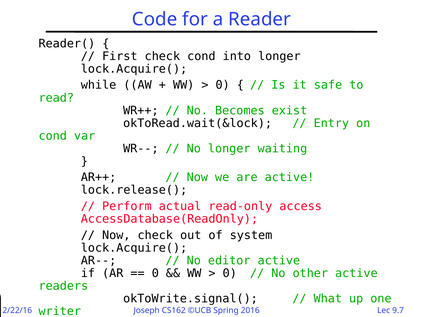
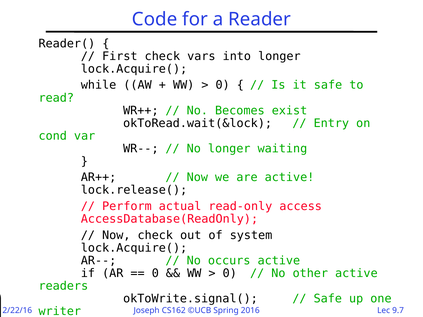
check cond: cond -> vars (201, 56)
editor: editor -> occurs (229, 261)
What: What -> Safe (328, 299)
